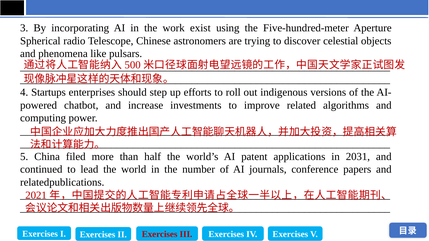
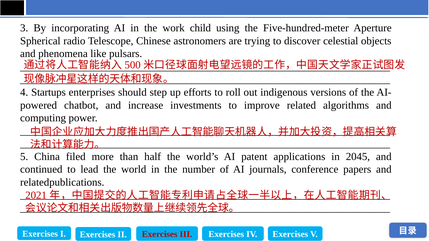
exist: exist -> child (200, 28)
2031: 2031 -> 2045 (358, 157)
